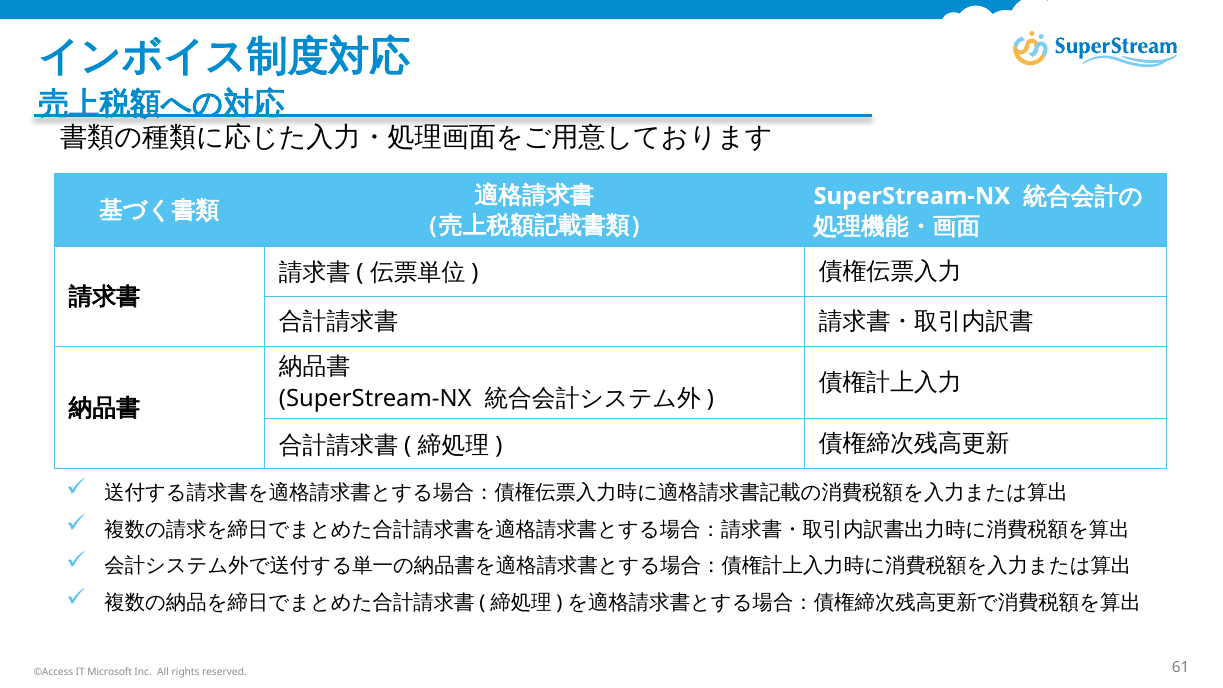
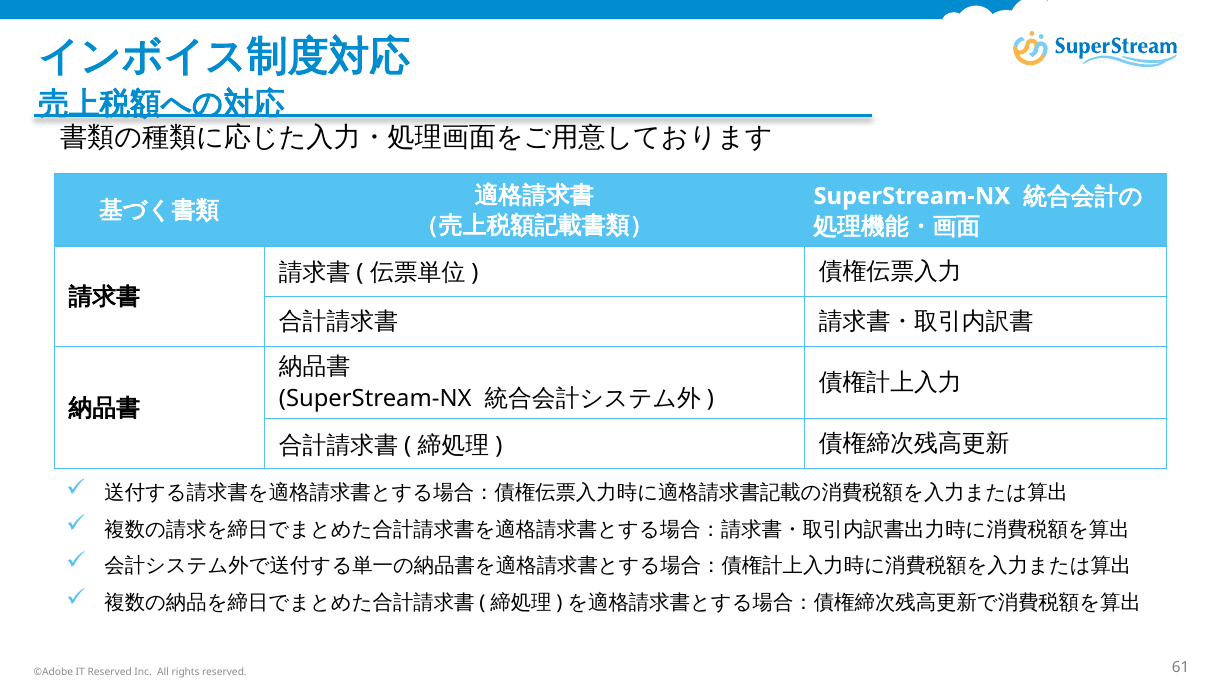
©Access: ©Access -> ©Adobe (53, 672)
IT Microsoft: Microsoft -> Reserved (110, 672)
